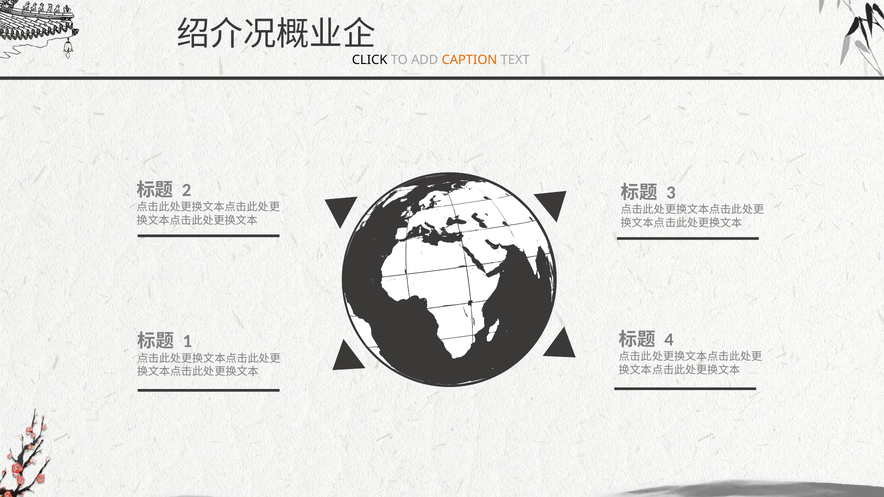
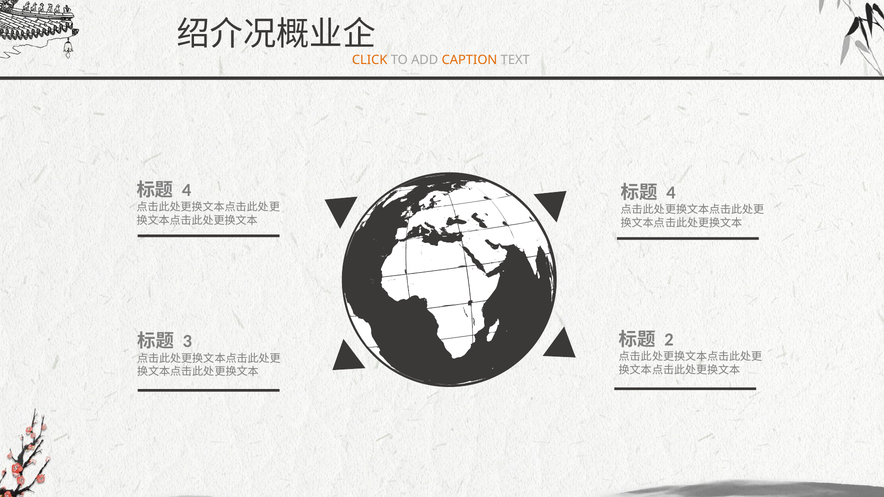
CLICK colour: black -> orange (370, 60)
2: 2 -> 4 (187, 190)
3: 3 -> 4 (671, 193)
4: 4 -> 2 (669, 340)
1: 1 -> 3 (187, 342)
